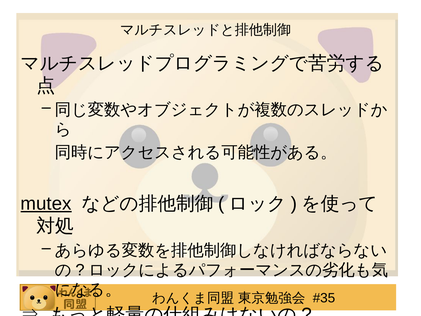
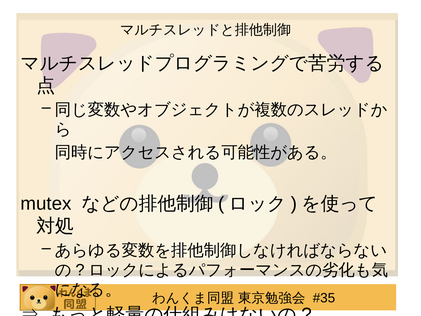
mutex underline: present -> none (46, 204)
